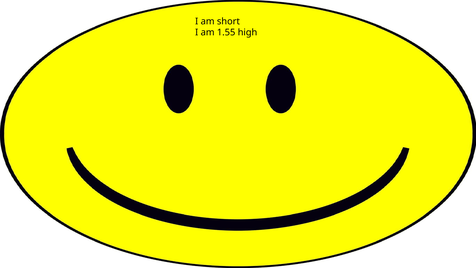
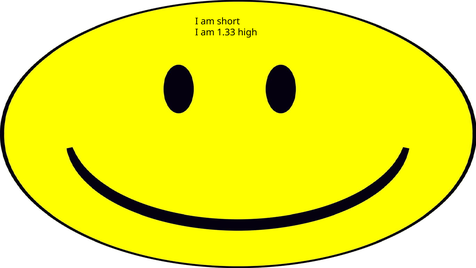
1.55: 1.55 -> 1.33 (226, 32)
